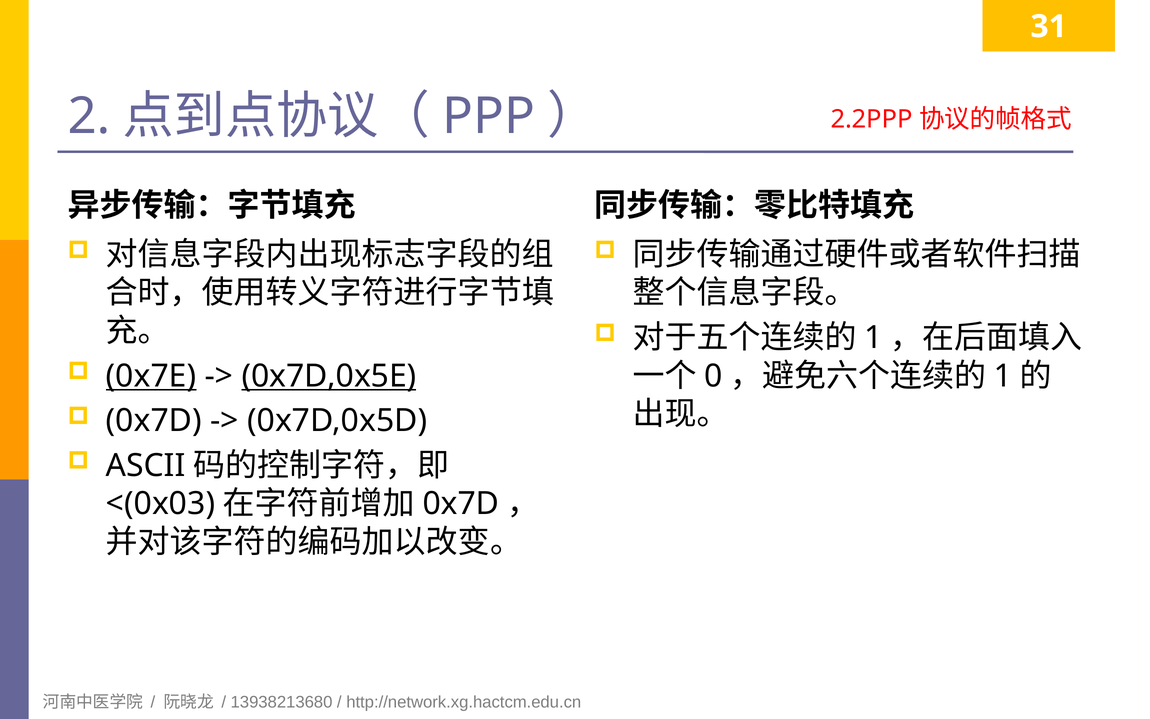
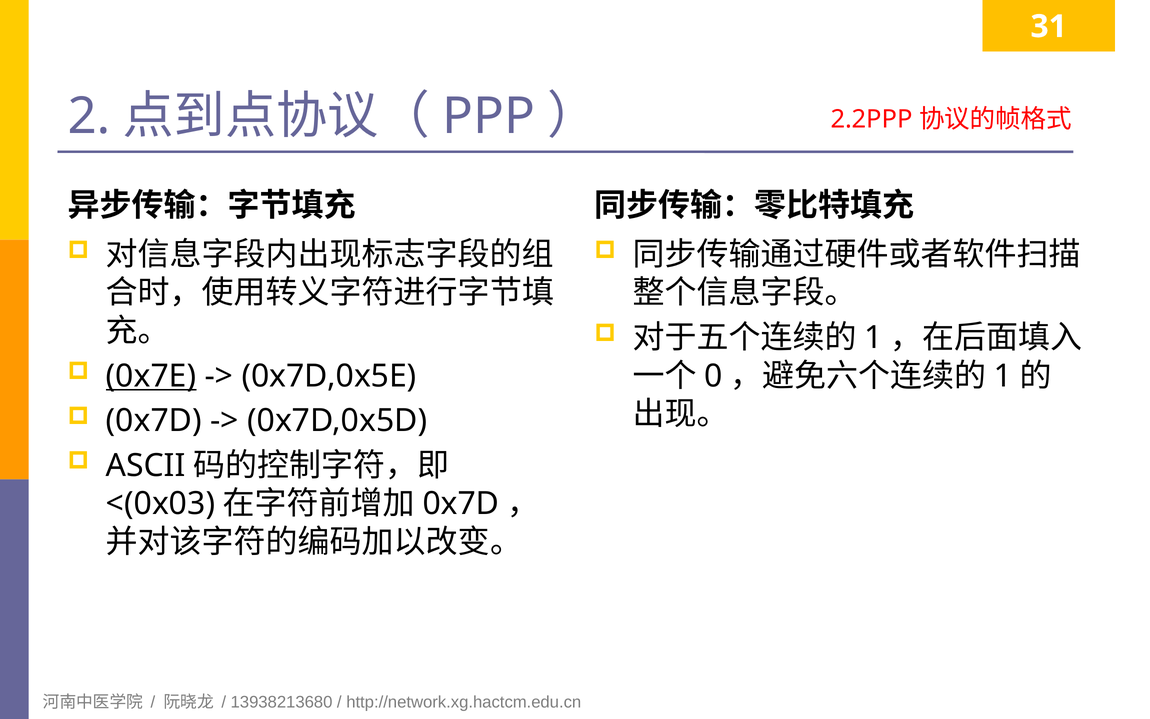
0x7D,0x5E underline: present -> none (329, 376)
